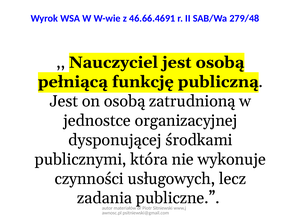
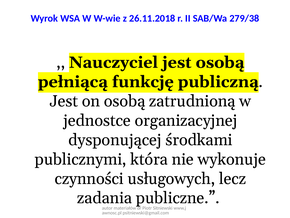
46.66.4691: 46.66.4691 -> 26.11.2018 (152, 18)
279/48: 279/48 -> 279/38 (244, 18)
